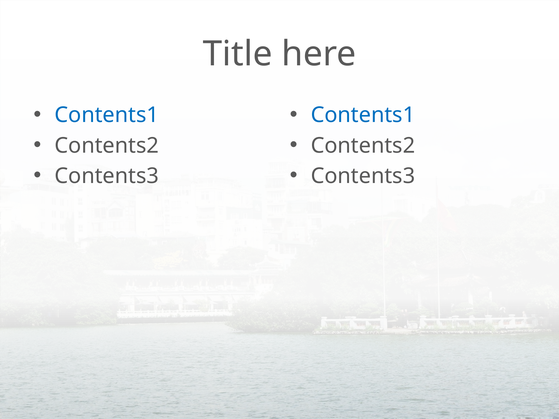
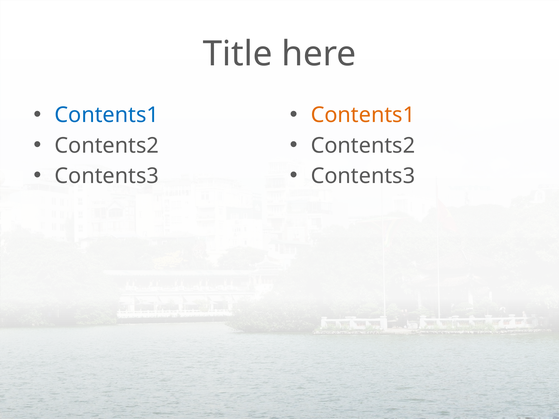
Contents1 colour: blue -> orange (363, 115)
